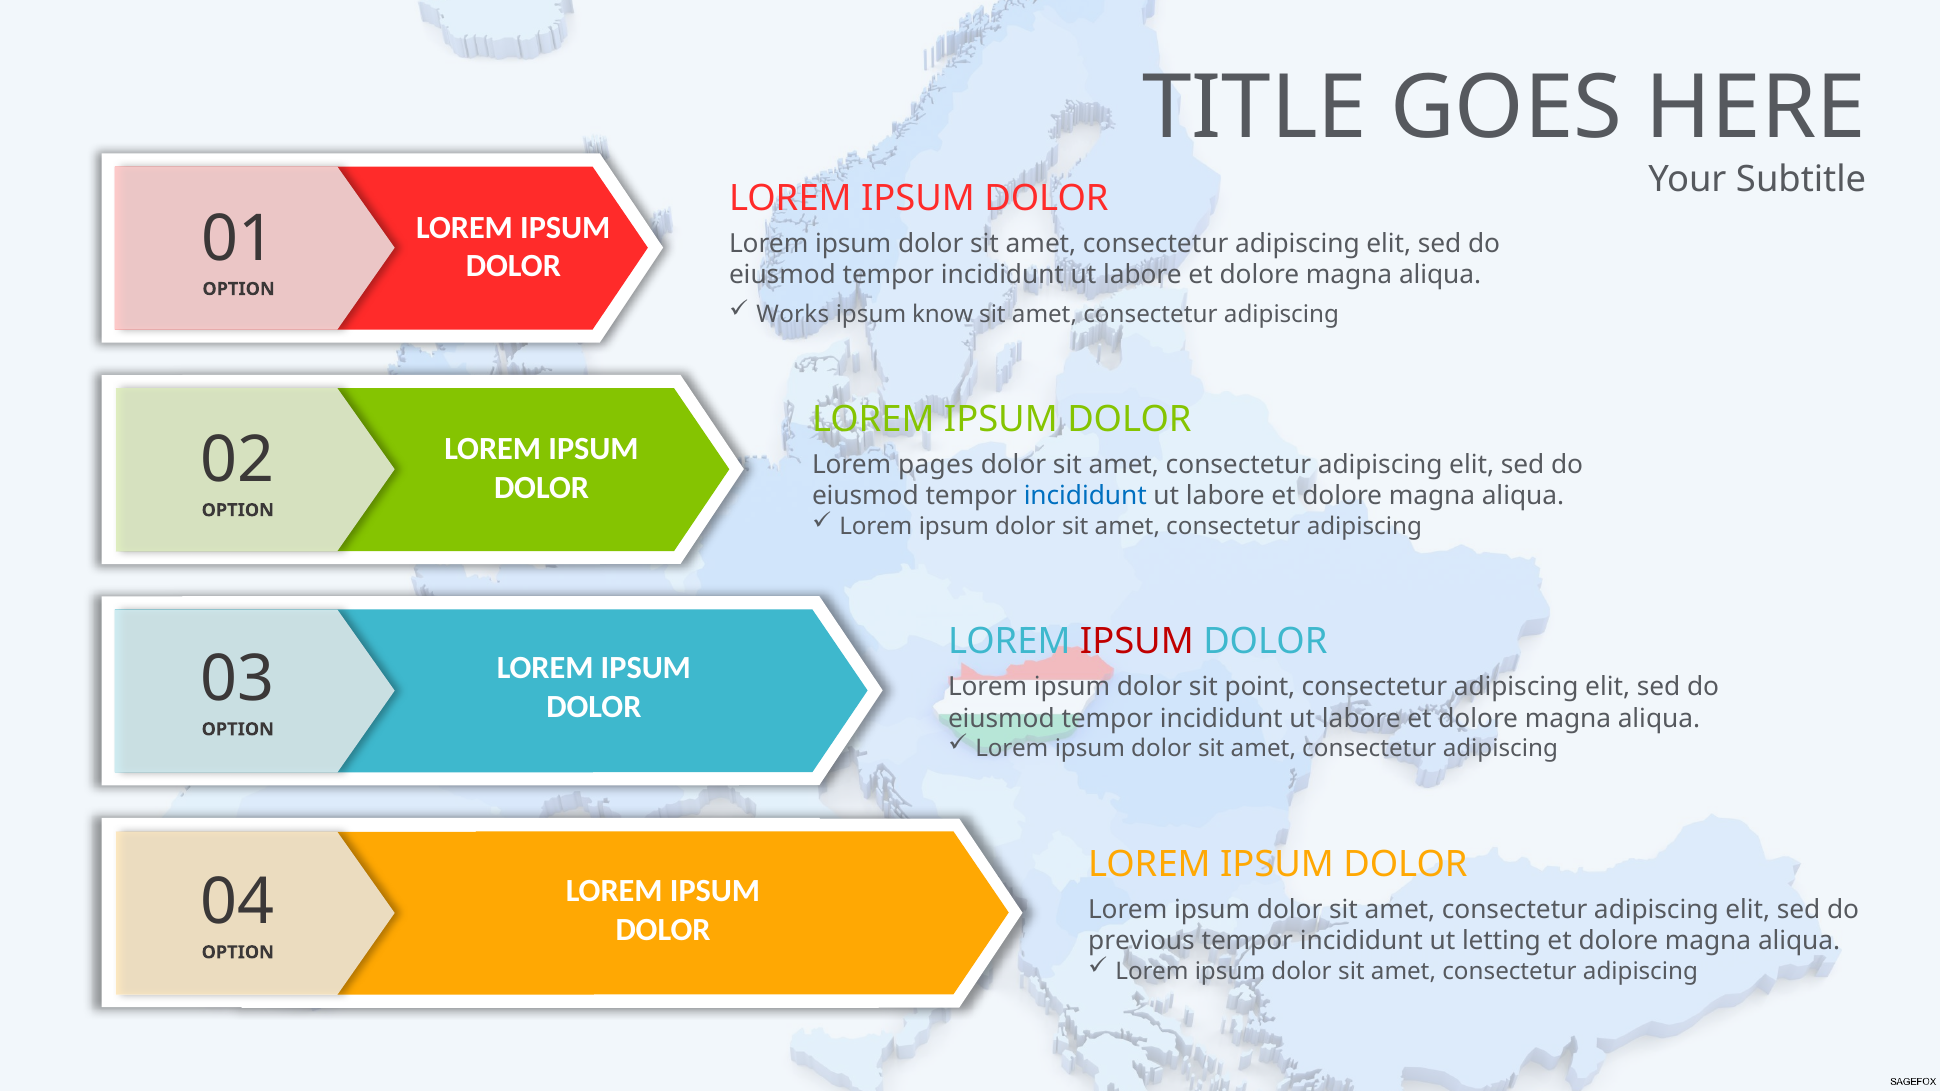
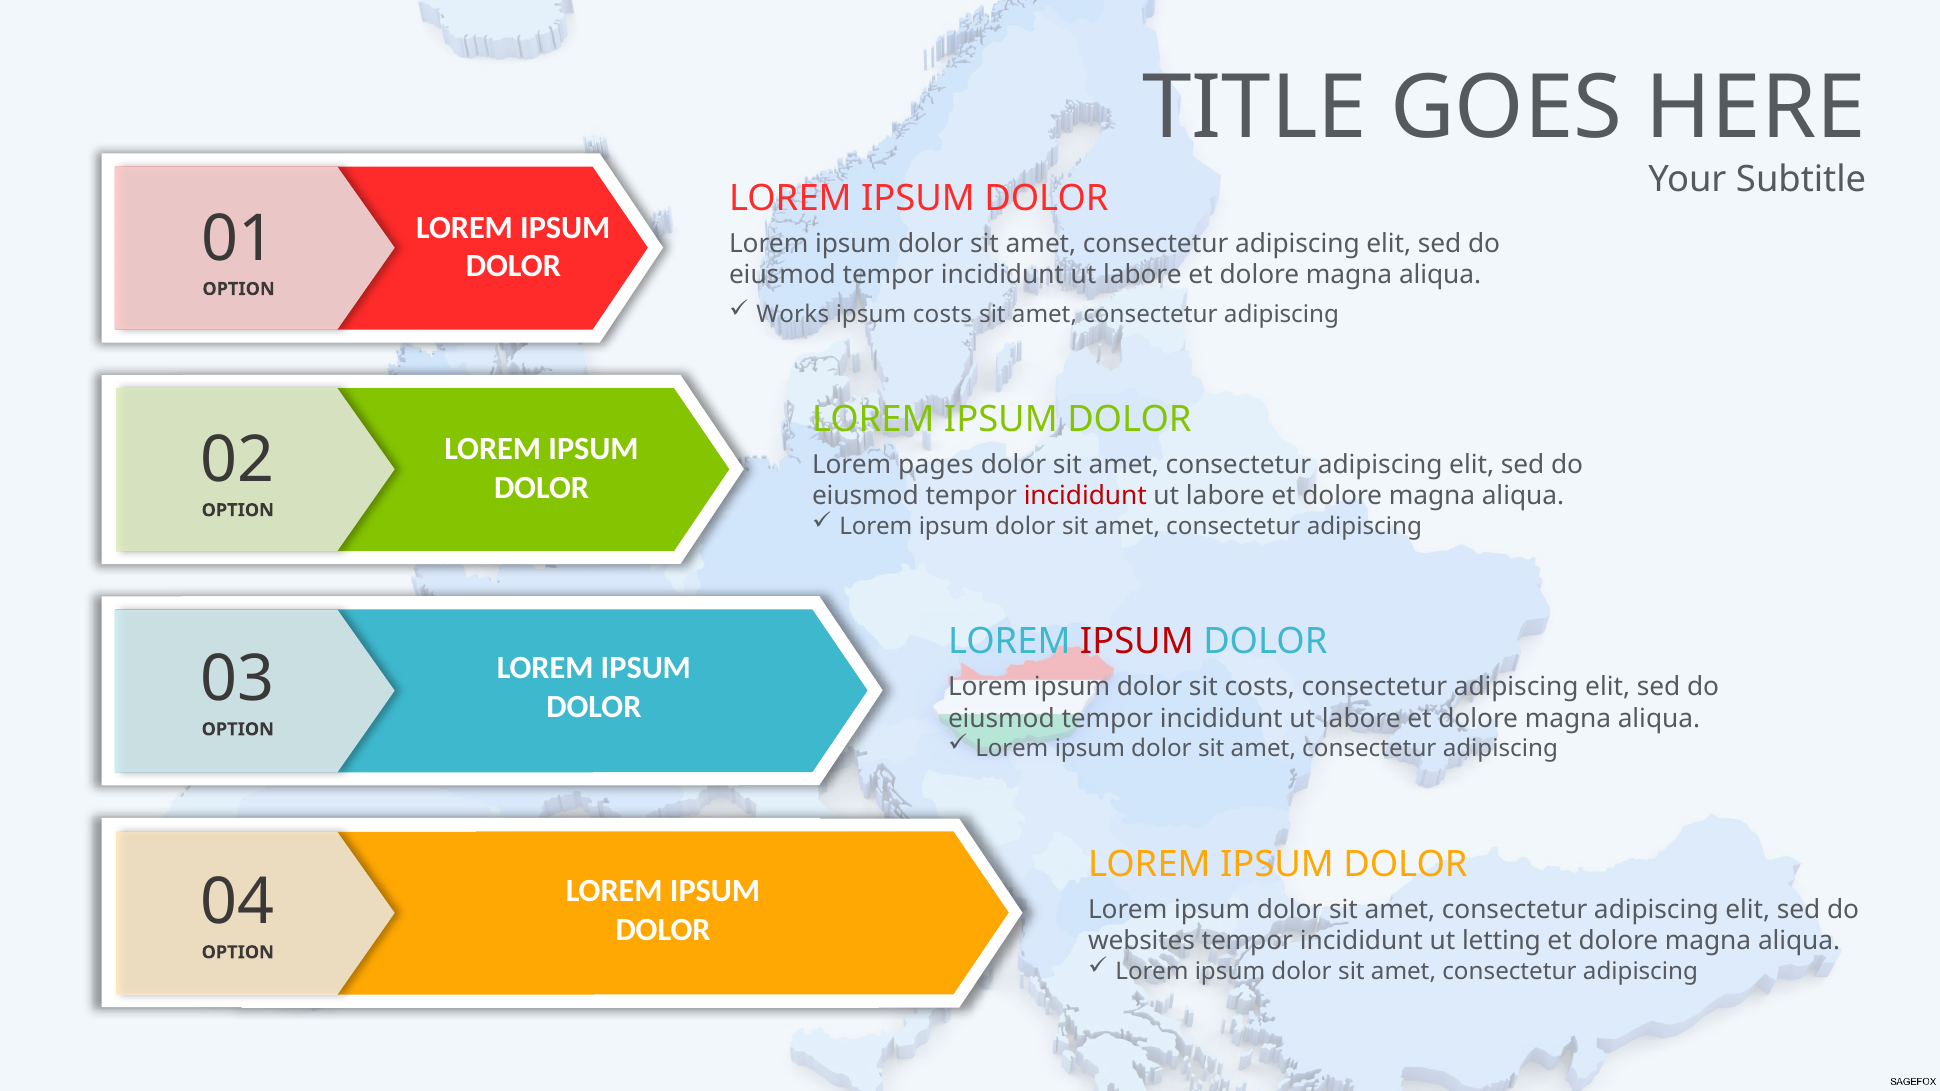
ipsum know: know -> costs (942, 315)
incididunt colour: blue -> red (1085, 496)
sit point: point -> costs (1260, 687)
previous: previous -> websites (1142, 941)
